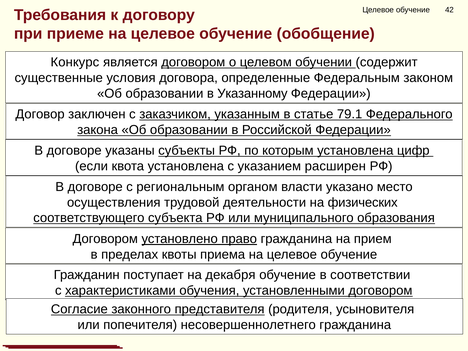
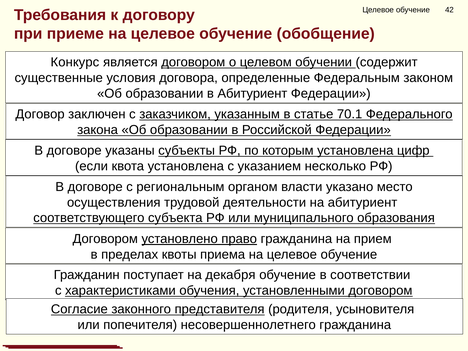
в Указанному: Указанному -> Абитуриент (252, 94)
79.1: 79.1 -> 70.1 (350, 114)
расширен: расширен -> несколько (335, 166)
на физических: физических -> абитуриент (363, 202)
